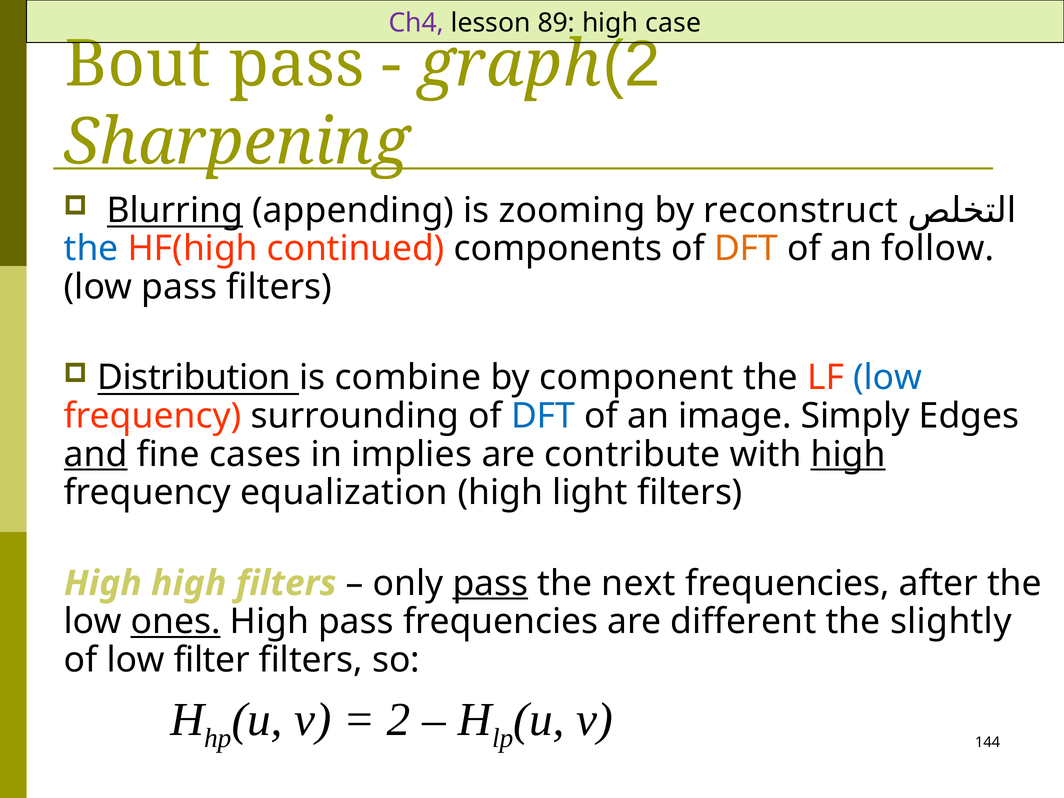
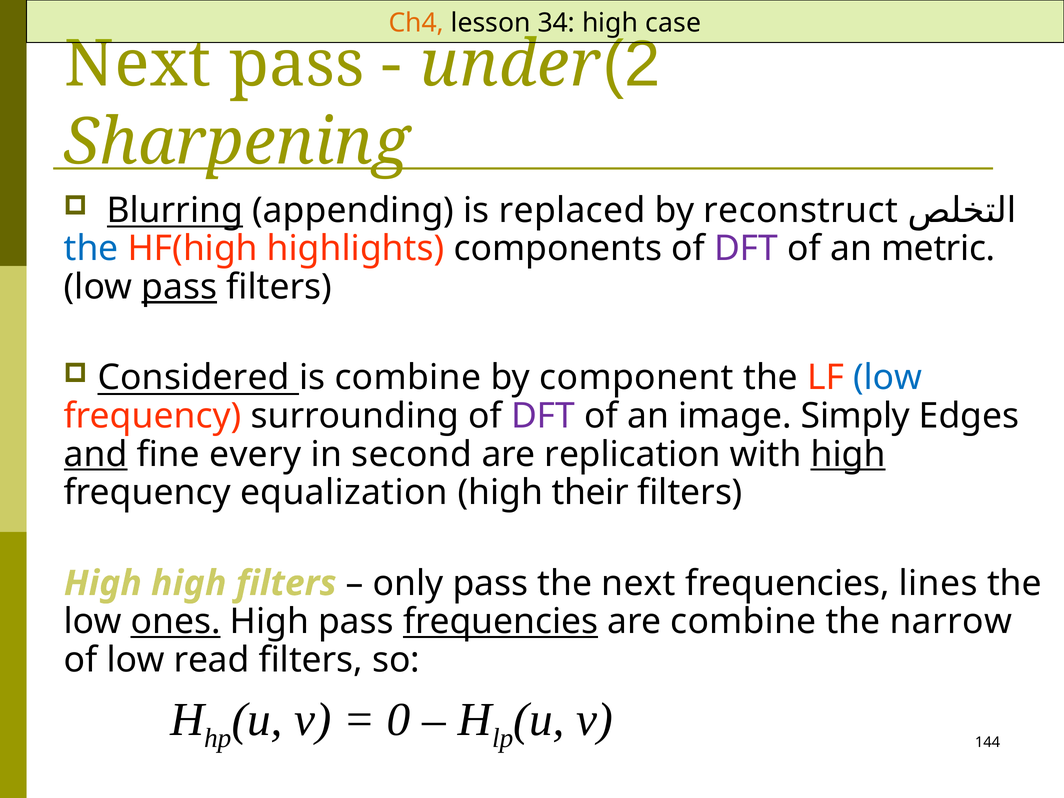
Ch4 colour: purple -> orange (416, 23)
89: 89 -> 34 (556, 23)
Bout: Bout -> Next (138, 64)
graph: graph -> under (510, 64)
zooming: zooming -> replaced (572, 210)
continued: continued -> highlights (356, 249)
DFT colour: orange -> purple (746, 249)
follow: follow -> metric (938, 249)
pass underline: none -> present (179, 287)
Distribution: Distribution -> Considered (194, 378)
DFT colour: blue -> purple (543, 416)
cases: cases -> every (255, 454)
implies: implies -> second (412, 454)
contribute: contribute -> replication (633, 454)
light: light -> their (590, 493)
pass underline: present -> none (490, 583)
after: after -> lines (938, 583)
frequencies underline: none -> present (501, 622)
are different: different -> combine (743, 622)
slightly: slightly -> narrow (951, 622)
filter: filter -> read (212, 660)
2: 2 -> 0 (399, 720)
